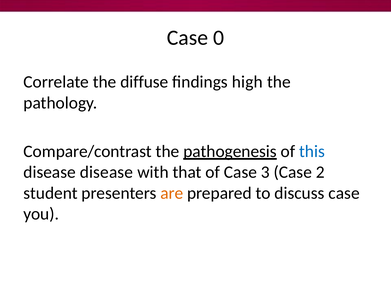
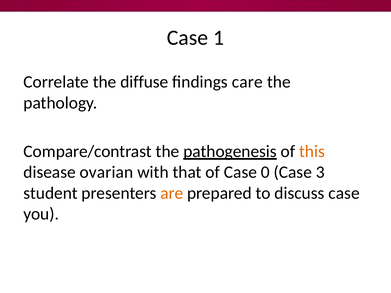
0: 0 -> 1 (219, 38)
high: high -> care (247, 82)
this colour: blue -> orange (312, 152)
disease disease: disease -> ovarian (106, 172)
3: 3 -> 0 (265, 172)
2: 2 -> 3 (320, 172)
